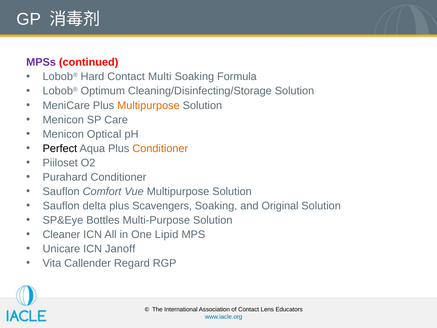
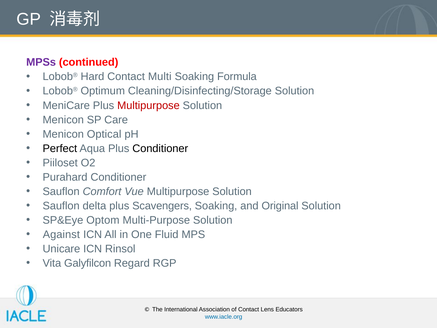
Multipurpose colour: orange -> red (148, 105)
Conditioner colour: orange -> black (160, 148)
Bottles: Bottles -> Optom (103, 220)
Cleaner: Cleaner -> Against (61, 234)
Lipid: Lipid -> Fluid (167, 234)
Janoff: Janoff -> Rinsol (120, 249)
Callender: Callender -> Galyfilcon (88, 263)
